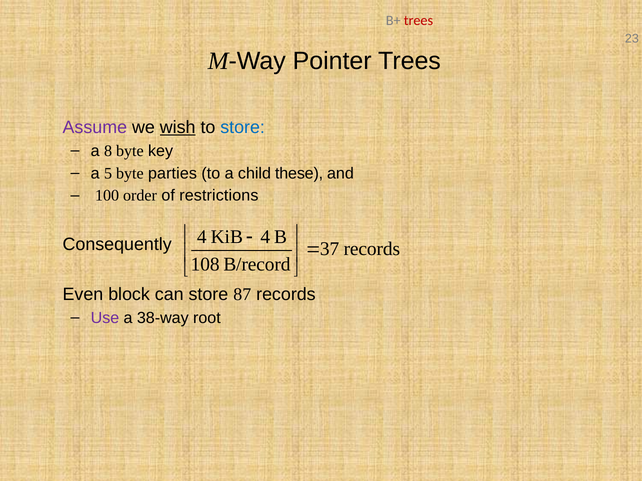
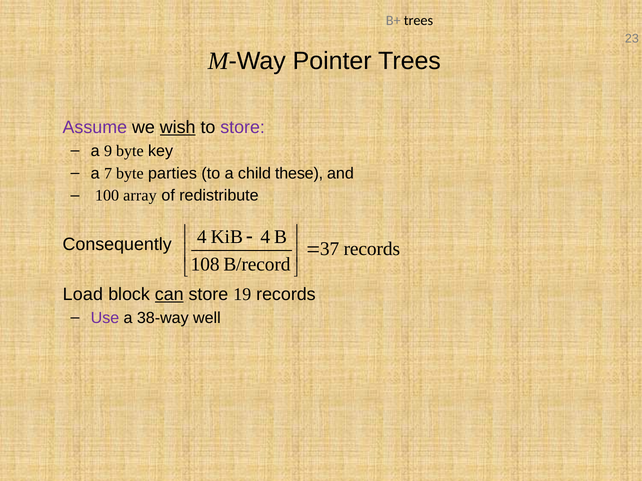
trees colour: red -> black (418, 20)
store colour: blue -> purple (243, 128)
8: 8 -> 9 (108, 151)
5: 5 -> 7 (108, 173)
order: order -> array (140, 196)
restrictions: restrictions -> redistribute (219, 196)
Even: Even -> Load (83, 295)
can underline: none -> present (169, 295)
87: 87 -> 19 (242, 295)
root: root -> well (207, 318)
